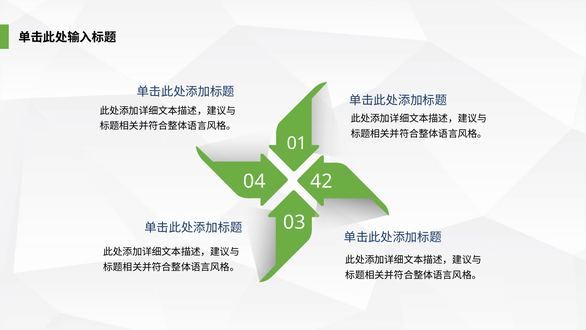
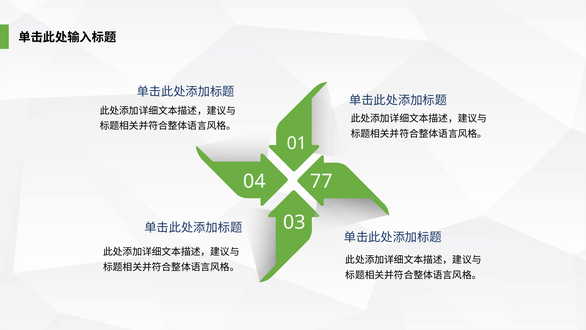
42: 42 -> 77 (321, 181)
